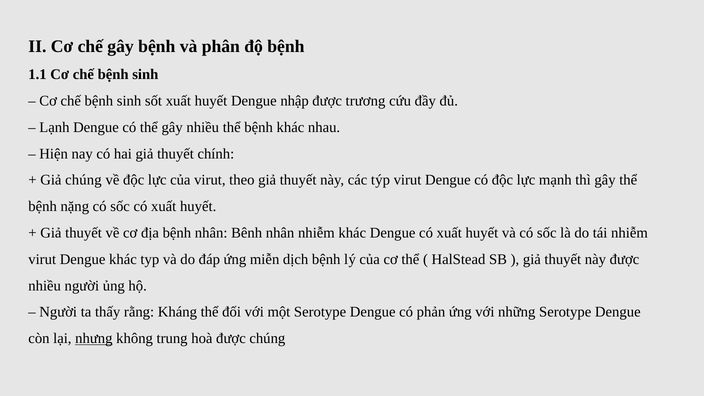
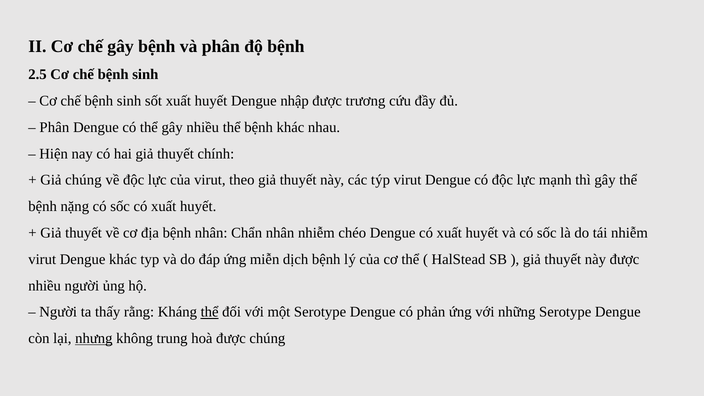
1.1: 1.1 -> 2.5 (38, 74)
Lạnh: Lạnh -> Phân (54, 127)
Bênh: Bênh -> Chẩn (247, 233)
nhiễm khác: khác -> chéo (352, 233)
thể underline: none -> present (210, 312)
